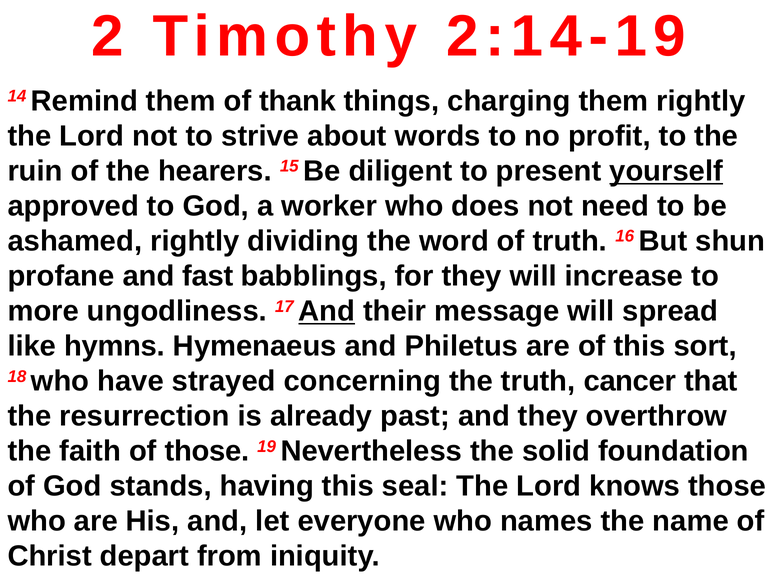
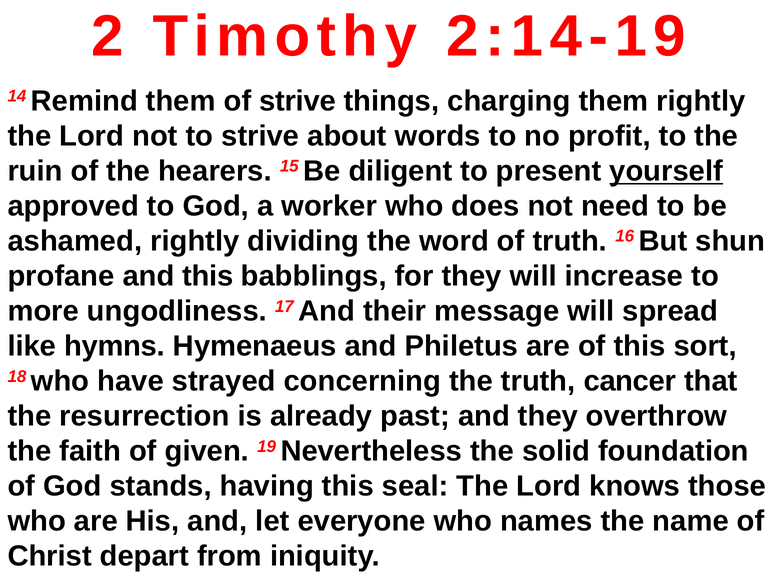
of thank: thank -> strive (298, 101)
and fast: fast -> this (208, 276)
And underline: present -> none (327, 311)
of those: those -> given (207, 452)
